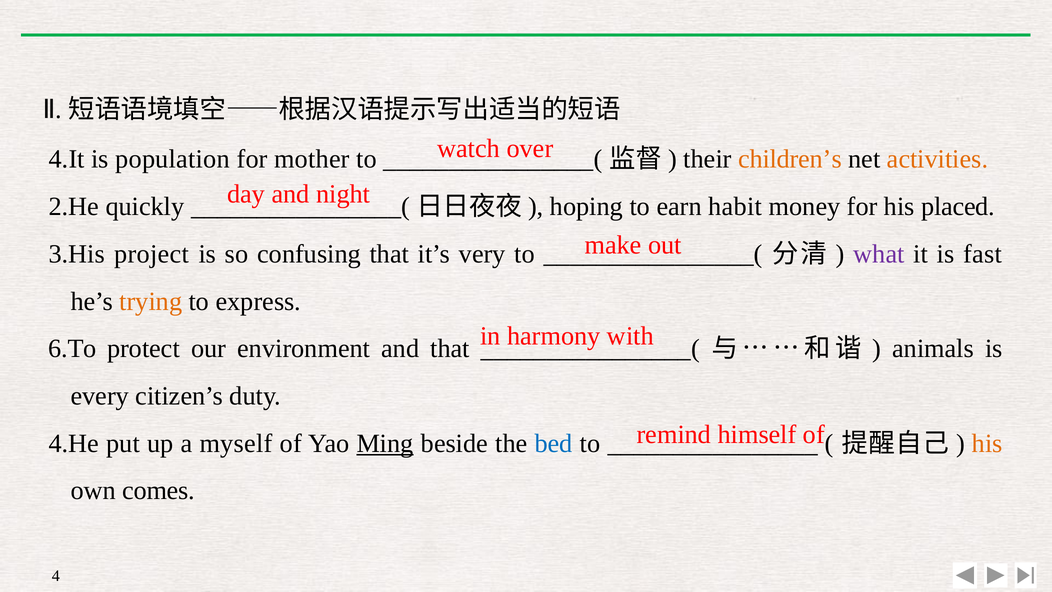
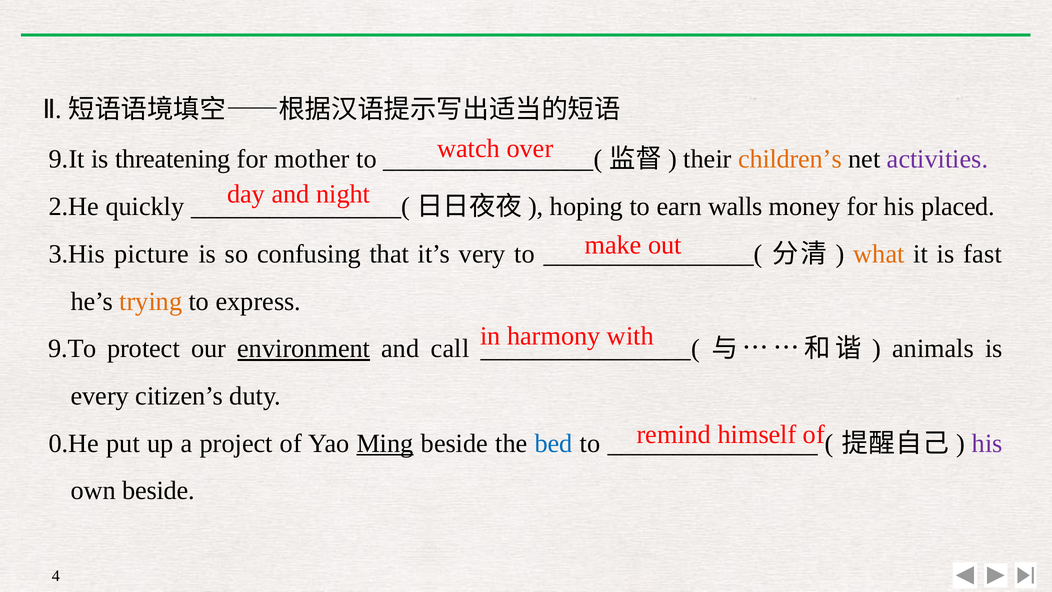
4.It: 4.It -> 9.It (67, 159)
population: population -> threatening (173, 159)
activities colour: orange -> purple (938, 159)
habit: habit -> walls (735, 207)
project: project -> picture (152, 254)
what colour: purple -> orange (879, 254)
6.To: 6.To -> 9.To (72, 349)
environment underline: none -> present (304, 349)
and that: that -> call (450, 349)
4.He: 4.He -> 0.He (74, 443)
myself: myself -> project (236, 443)
his colour: orange -> purple (987, 443)
own comes: comes -> beside (159, 491)
